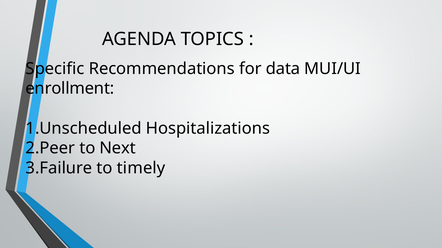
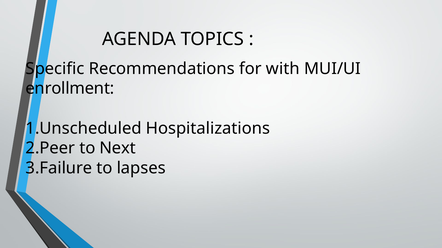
data: data -> with (283, 69)
timely: timely -> lapses (141, 168)
